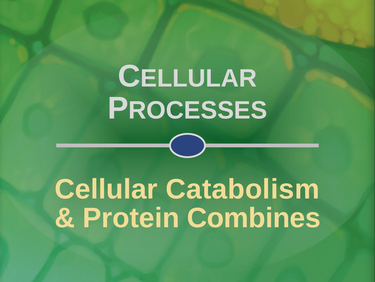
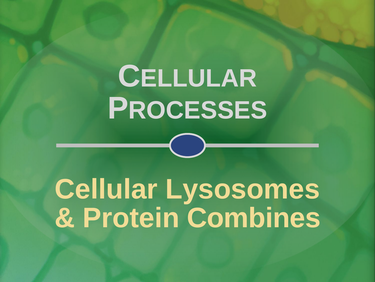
Catabolism: Catabolism -> Lysosomes (243, 189)
